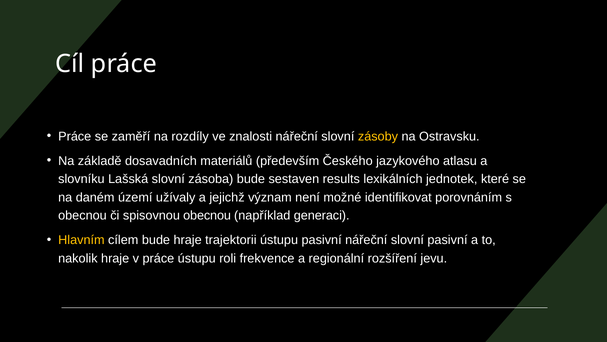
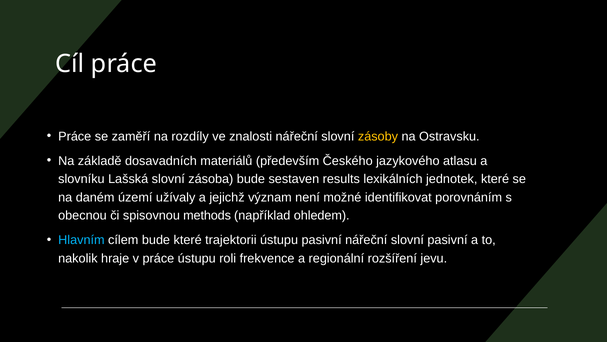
spisovnou obecnou: obecnou -> methods (207, 215)
generaci: generaci -> ohledem (322, 215)
Hlavním colour: yellow -> light blue (81, 240)
bude hraje: hraje -> které (188, 240)
